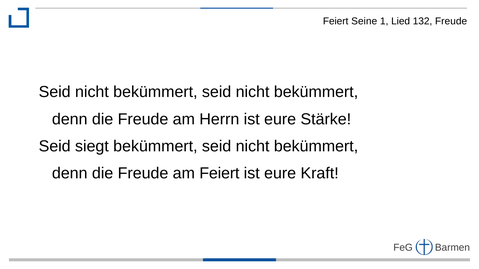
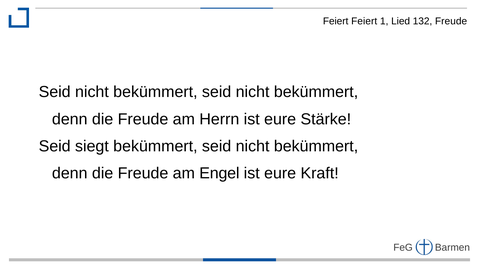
Feiert Seine: Seine -> Feiert (364, 21)
am Feiert: Feiert -> Engel (219, 174)
